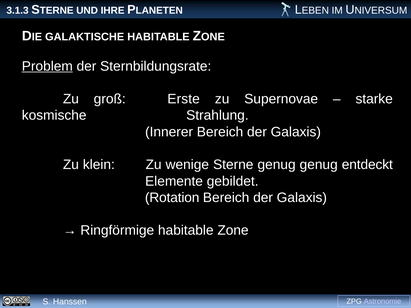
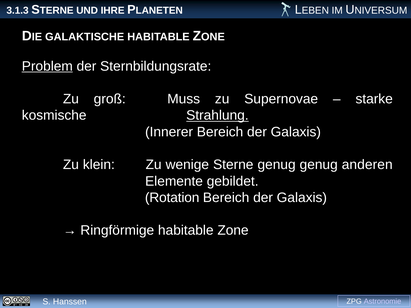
Erste: Erste -> Muss (184, 99)
Strahlung underline: none -> present (217, 116)
entdeckt: entdeckt -> anderen (367, 165)
